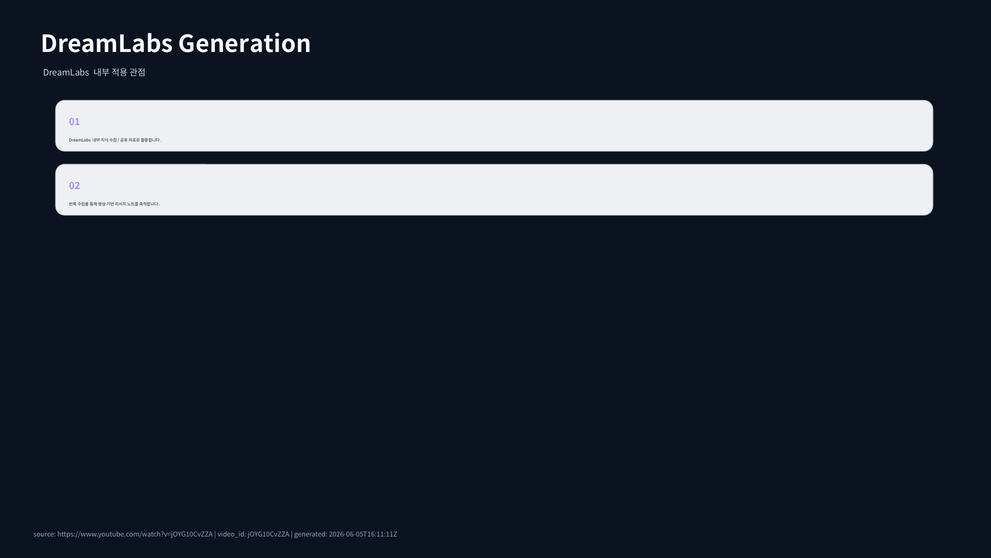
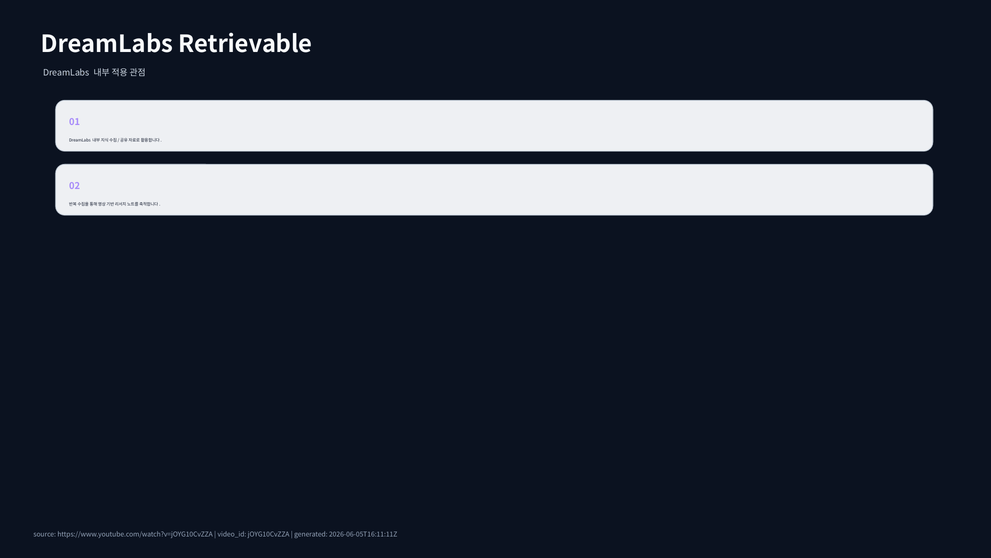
Generation: Generation -> Retrievable (245, 44)
